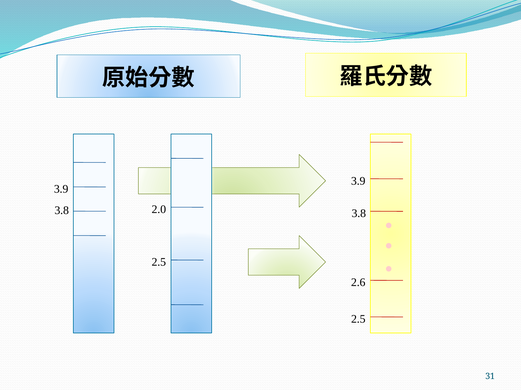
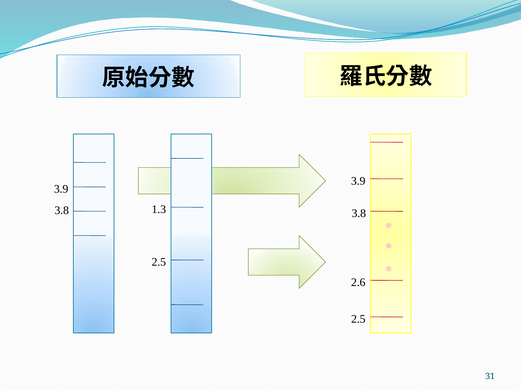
2.0: 2.0 -> 1.3 (159, 210)
